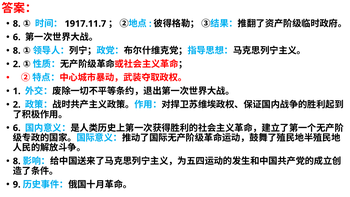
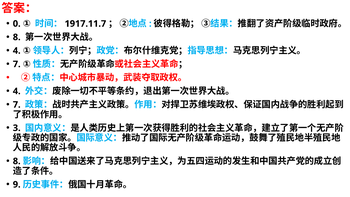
8: 8 -> 0 (17, 24)
6: 6 -> 8 (17, 37)
8: 8 -> 4 (17, 51)
2: 2 -> 7 (17, 64)
1: 1 -> 4 (17, 91)
2: 2 -> 7 (17, 105)
6: 6 -> 3 (17, 128)
